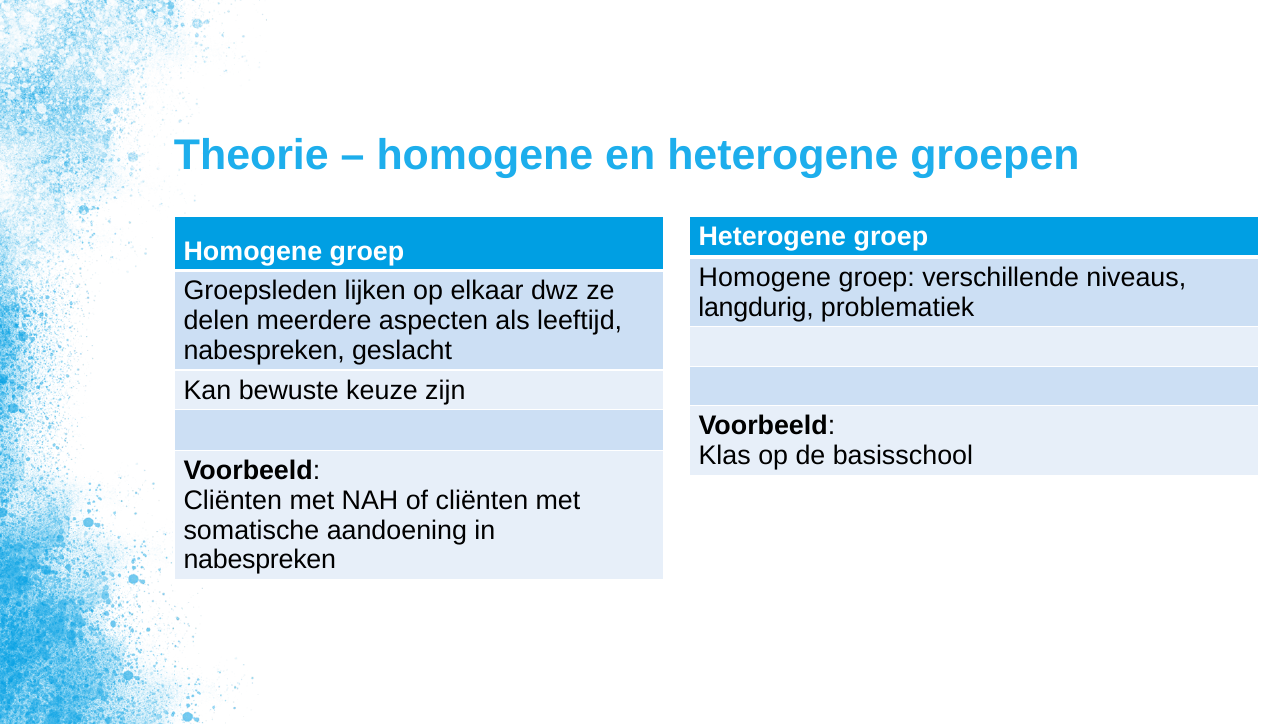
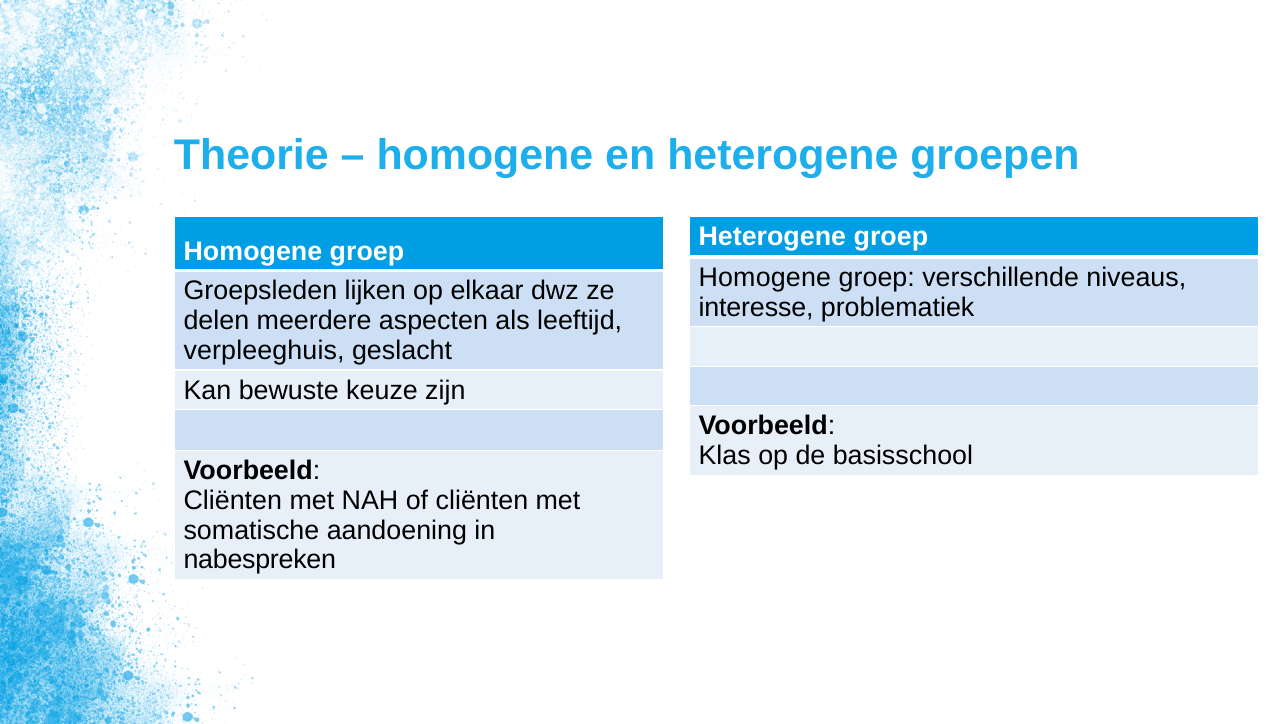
langdurig: langdurig -> interesse (756, 307)
nabespreken: nabespreken -> verpleeghuis (264, 351)
